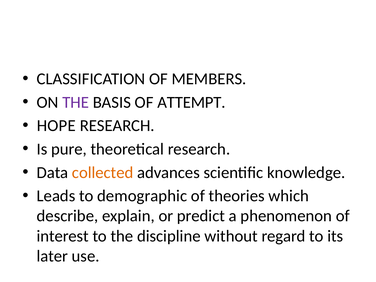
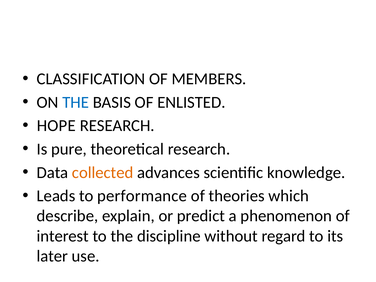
THE colour: purple -> blue (76, 102)
ATTEMPT: ATTEMPT -> ENLISTED (191, 102)
demographic: demographic -> performance (142, 196)
